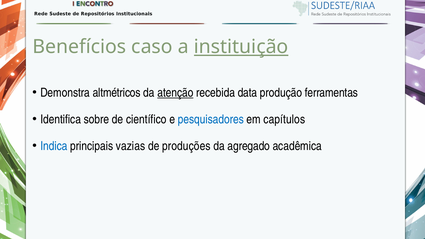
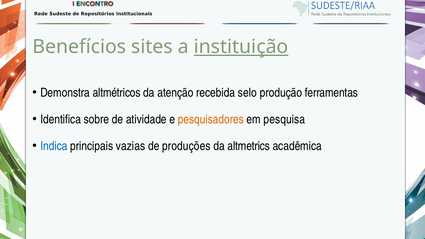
caso: caso -> sites (152, 47)
atenção underline: present -> none (175, 93)
data: data -> selo (247, 93)
científico: científico -> atividade (146, 120)
pesquisadores colour: blue -> orange (211, 120)
capítulos: capítulos -> pesquisa (284, 120)
agregado: agregado -> altmetrics (249, 146)
